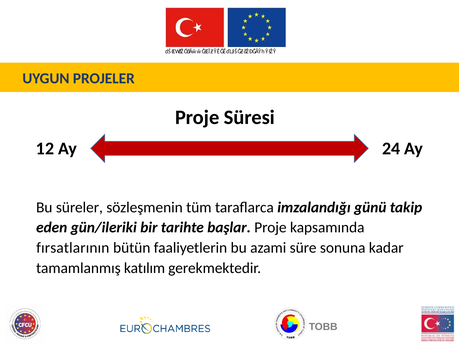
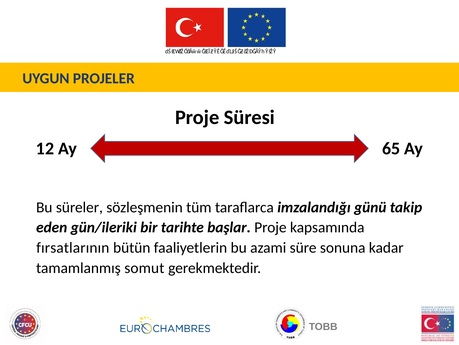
24: 24 -> 65 (391, 148)
katılım: katılım -> somut (144, 267)
